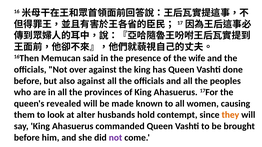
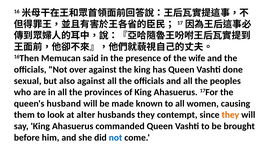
before: before -> sexual (28, 81)
revealed: revealed -> husband (64, 104)
husbands hold: hold -> they (146, 115)
not colour: purple -> blue (116, 138)
